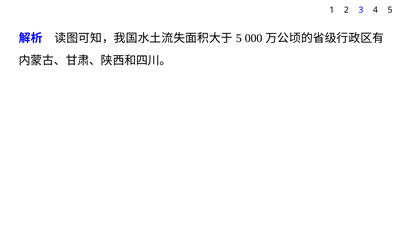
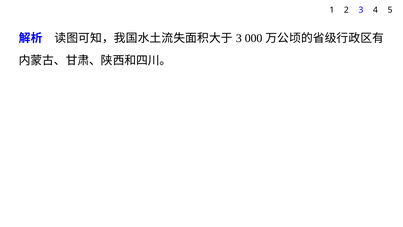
5: 5 -> 3 (239, 38)
